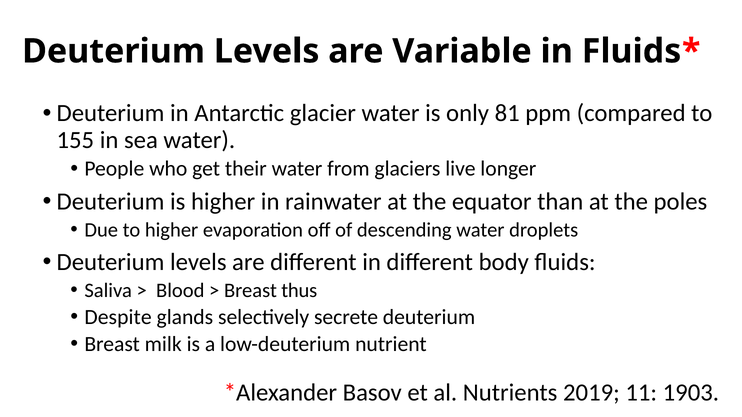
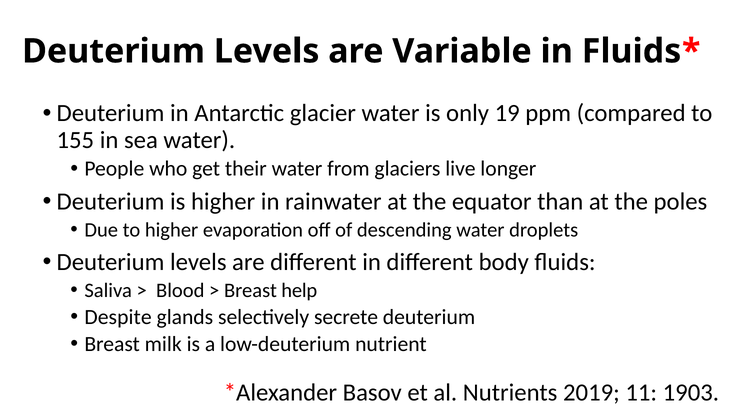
81: 81 -> 19 (507, 113)
thus: thus -> help (299, 291)
